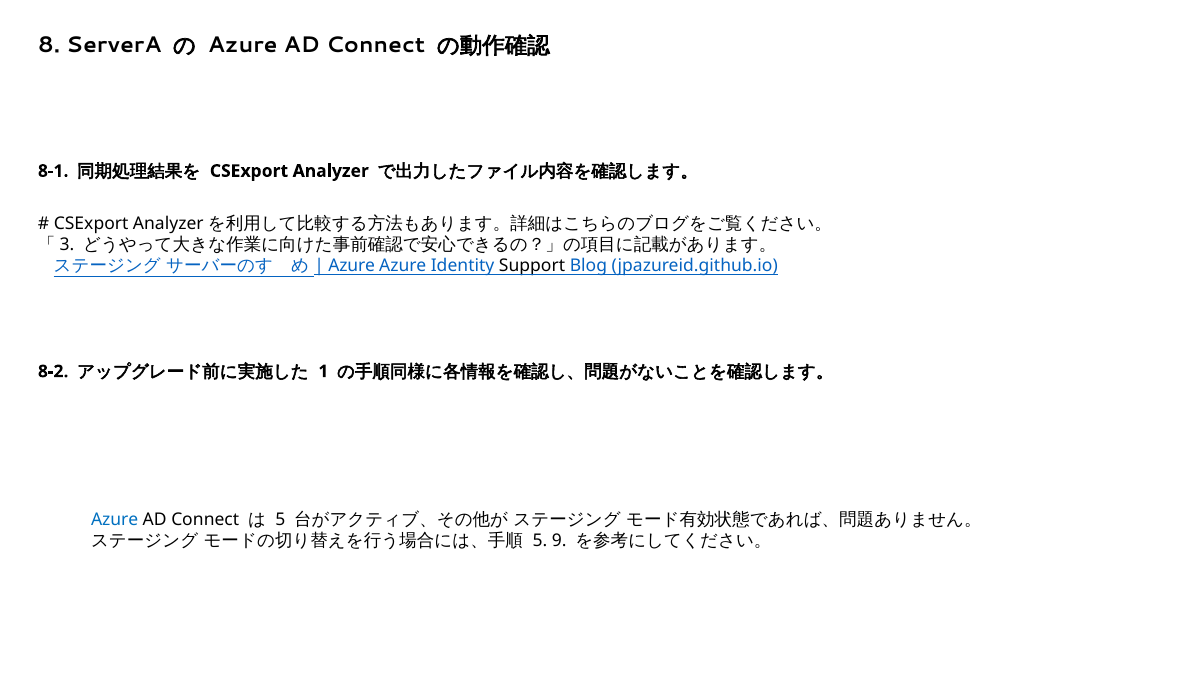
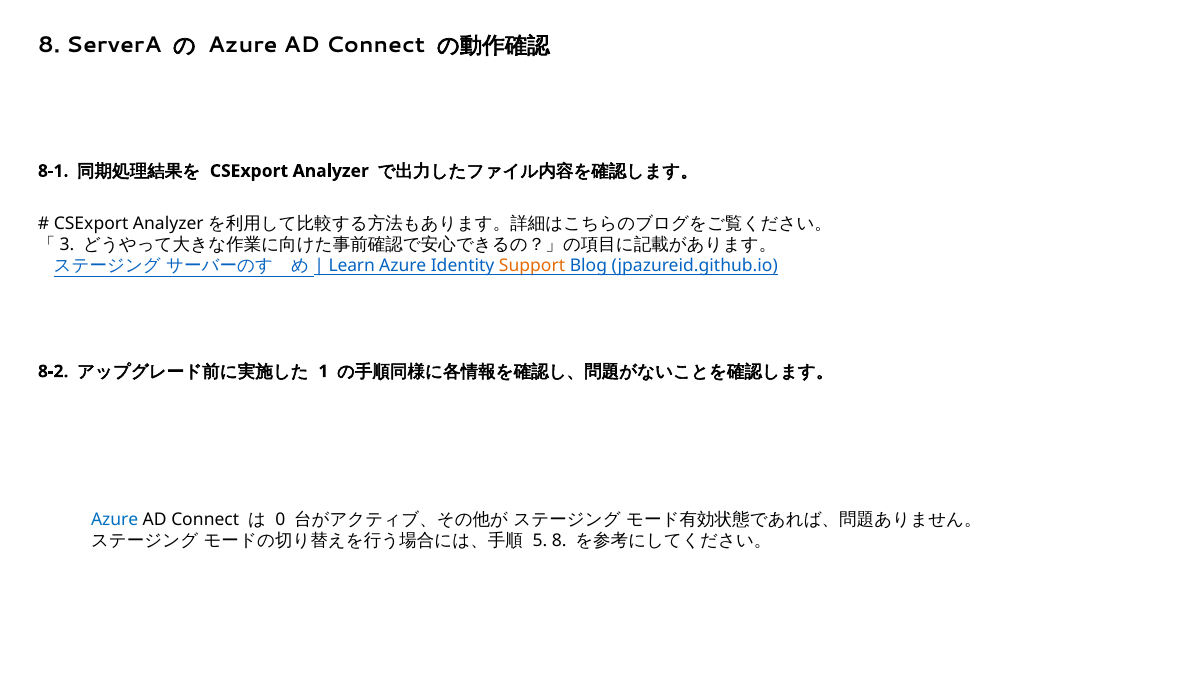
Azure: Azure -> Learn (352, 266)
Support colour: black -> orange (532, 266)
5: 5 -> 0 (280, 520)
5 9: 9 -> 8 (559, 541)
